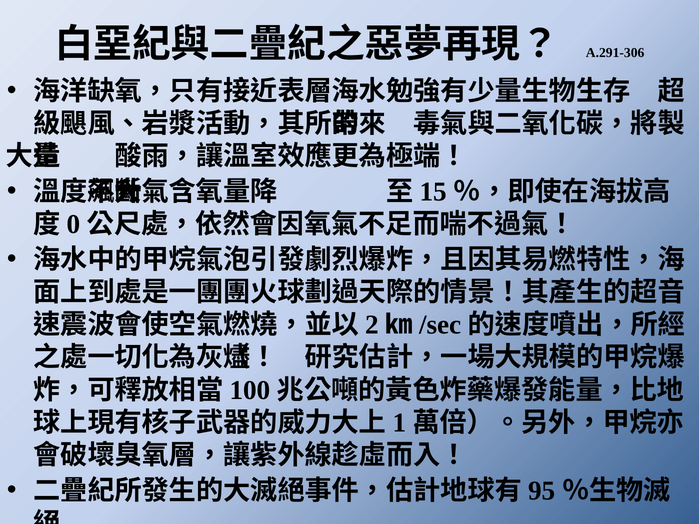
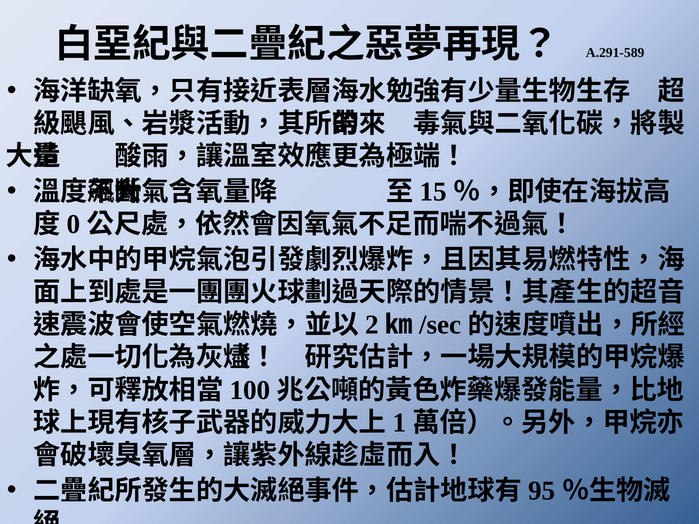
A.291-306: A.291-306 -> A.291-589 (615, 53)
